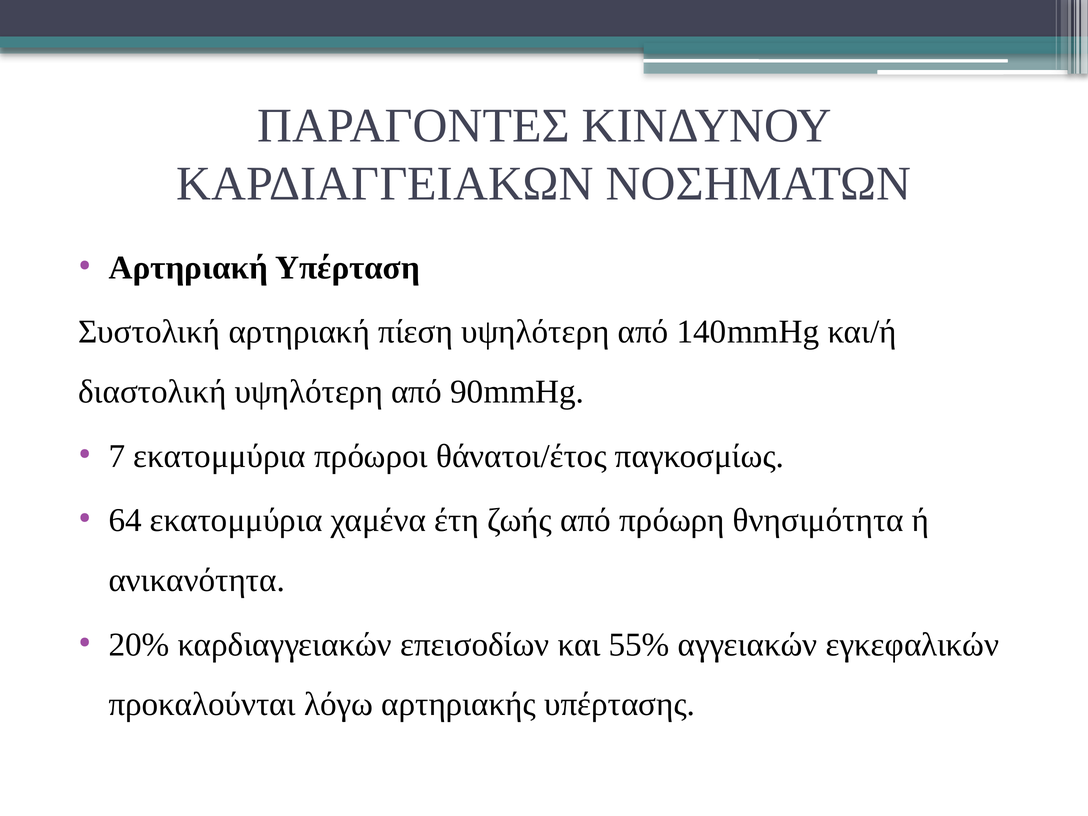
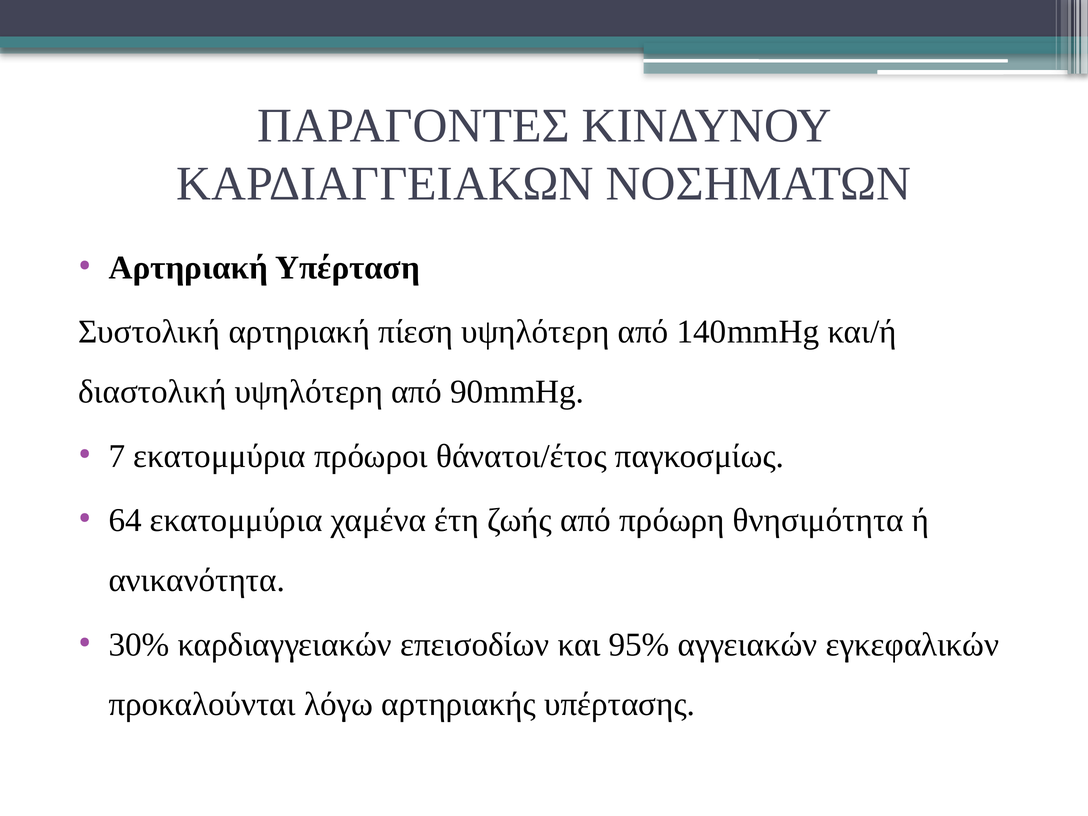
20%: 20% -> 30% (139, 645)
55%: 55% -> 95% (639, 645)
